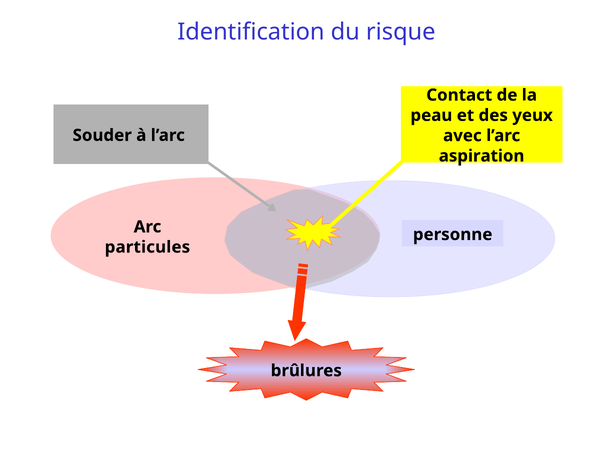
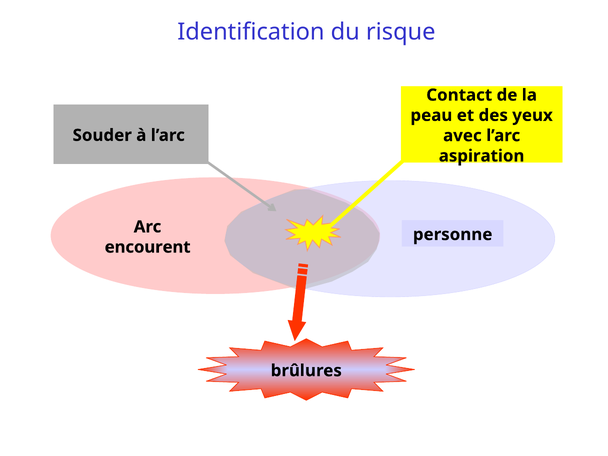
particules: particules -> encourent (148, 247)
